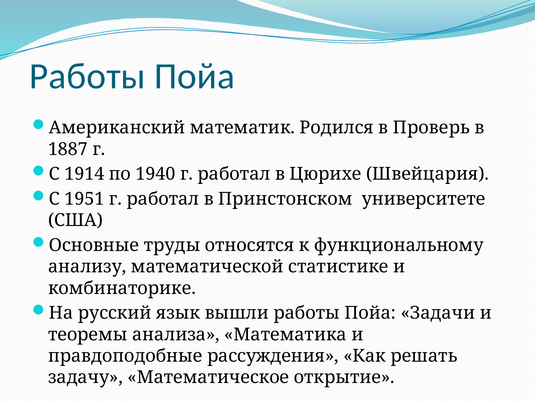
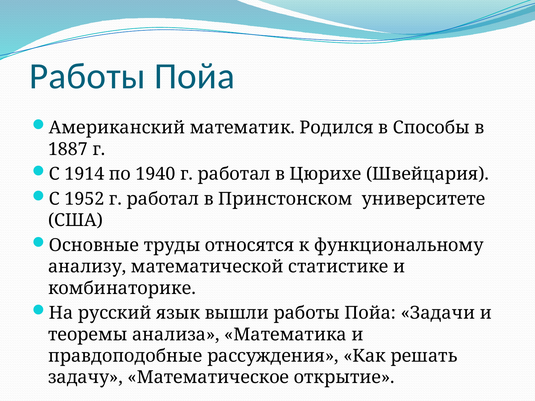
Проверь: Проверь -> Способы (431, 128)
1951: 1951 -> 1952 (84, 199)
